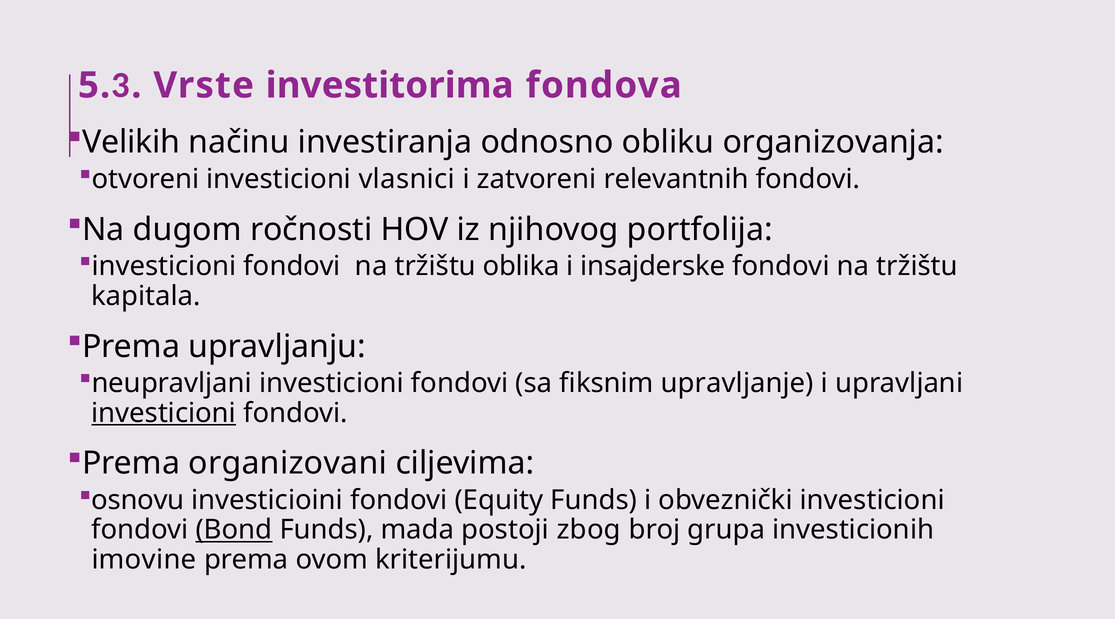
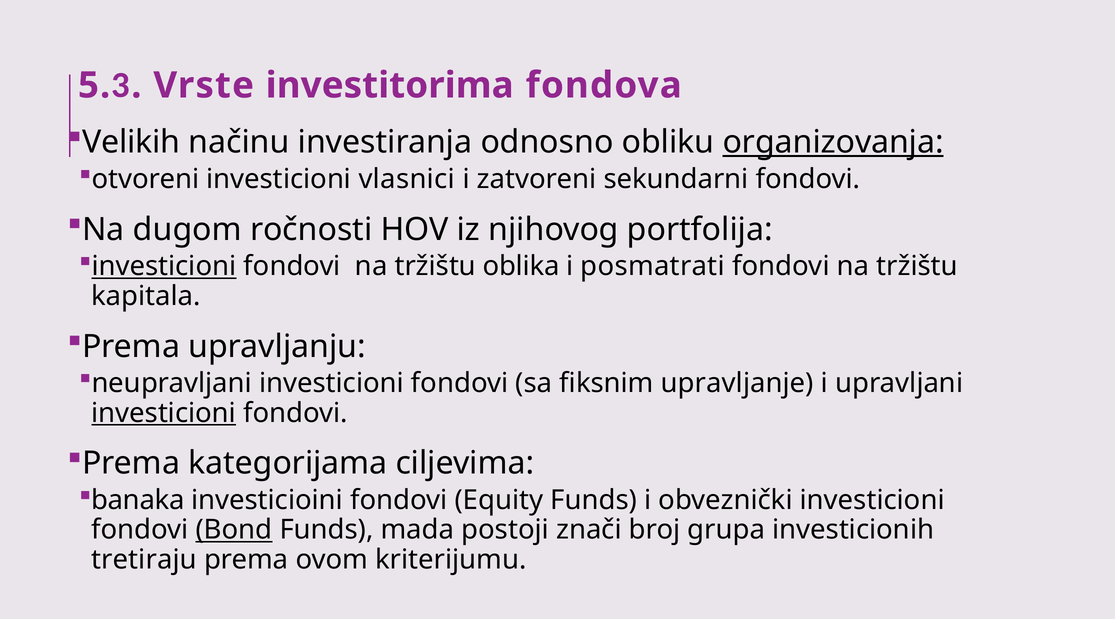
organizovanja underline: none -> present (833, 142)
relevantnih: relevantnih -> sekundarni (676, 179)
investicioni underline: none -> present (164, 266)
insajderske: insajderske -> posmatrati (653, 266)
organizovani: organizovani -> kategorijama (288, 464)
osnovu: osnovu -> banaka (138, 501)
zbog: zbog -> znači (589, 530)
imovine: imovine -> tretiraju (144, 560)
